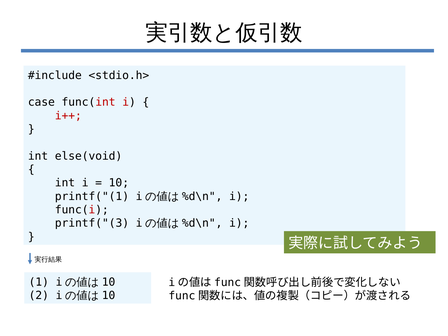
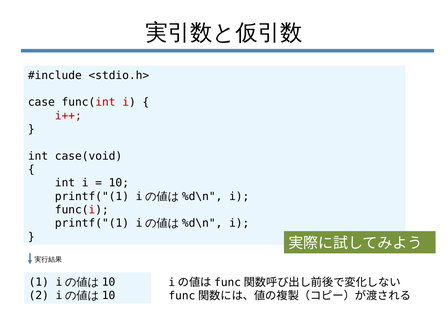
else(void: else(void -> case(void (89, 156)
printf("(3: printf("(3 -> printf("(1 (92, 223)
